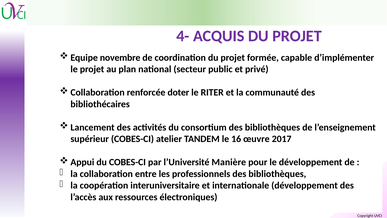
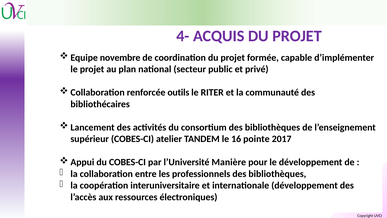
doter: doter -> outils (178, 92)
œuvre: œuvre -> pointe (256, 139)
